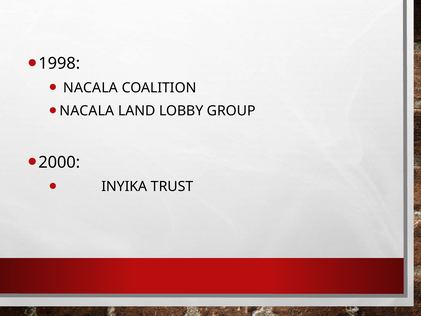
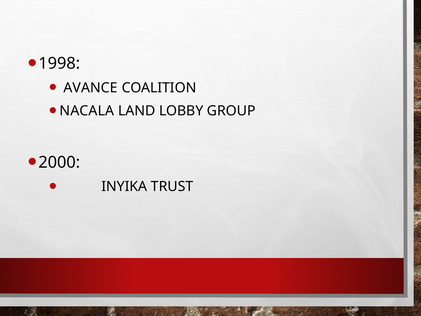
NACALA: NACALA -> AVANCE (91, 88)
